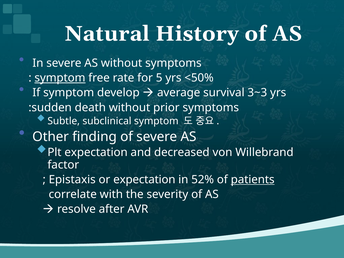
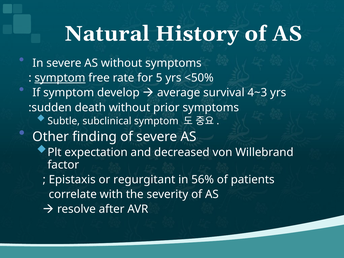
3~3: 3~3 -> 4~3 (257, 93)
or expectation: expectation -> regurgitant (144, 180)
52%: 52% -> 56% (203, 180)
patients underline: present -> none (253, 180)
